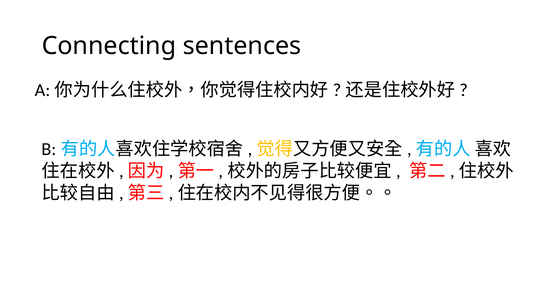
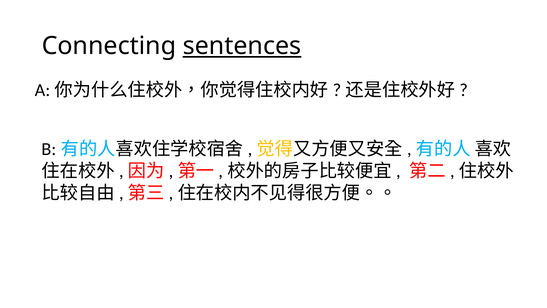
sentences underline: none -> present (242, 46)
